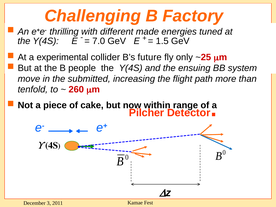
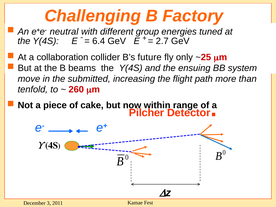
thrilling: thrilling -> neutral (64, 32)
made: made -> group (147, 32)
7.0: 7.0 -> 6.4 (99, 41)
1.5: 1.5 -> 2.7 (162, 41)
experimental: experimental -> collaboration (62, 57)
people: people -> beams (82, 68)
